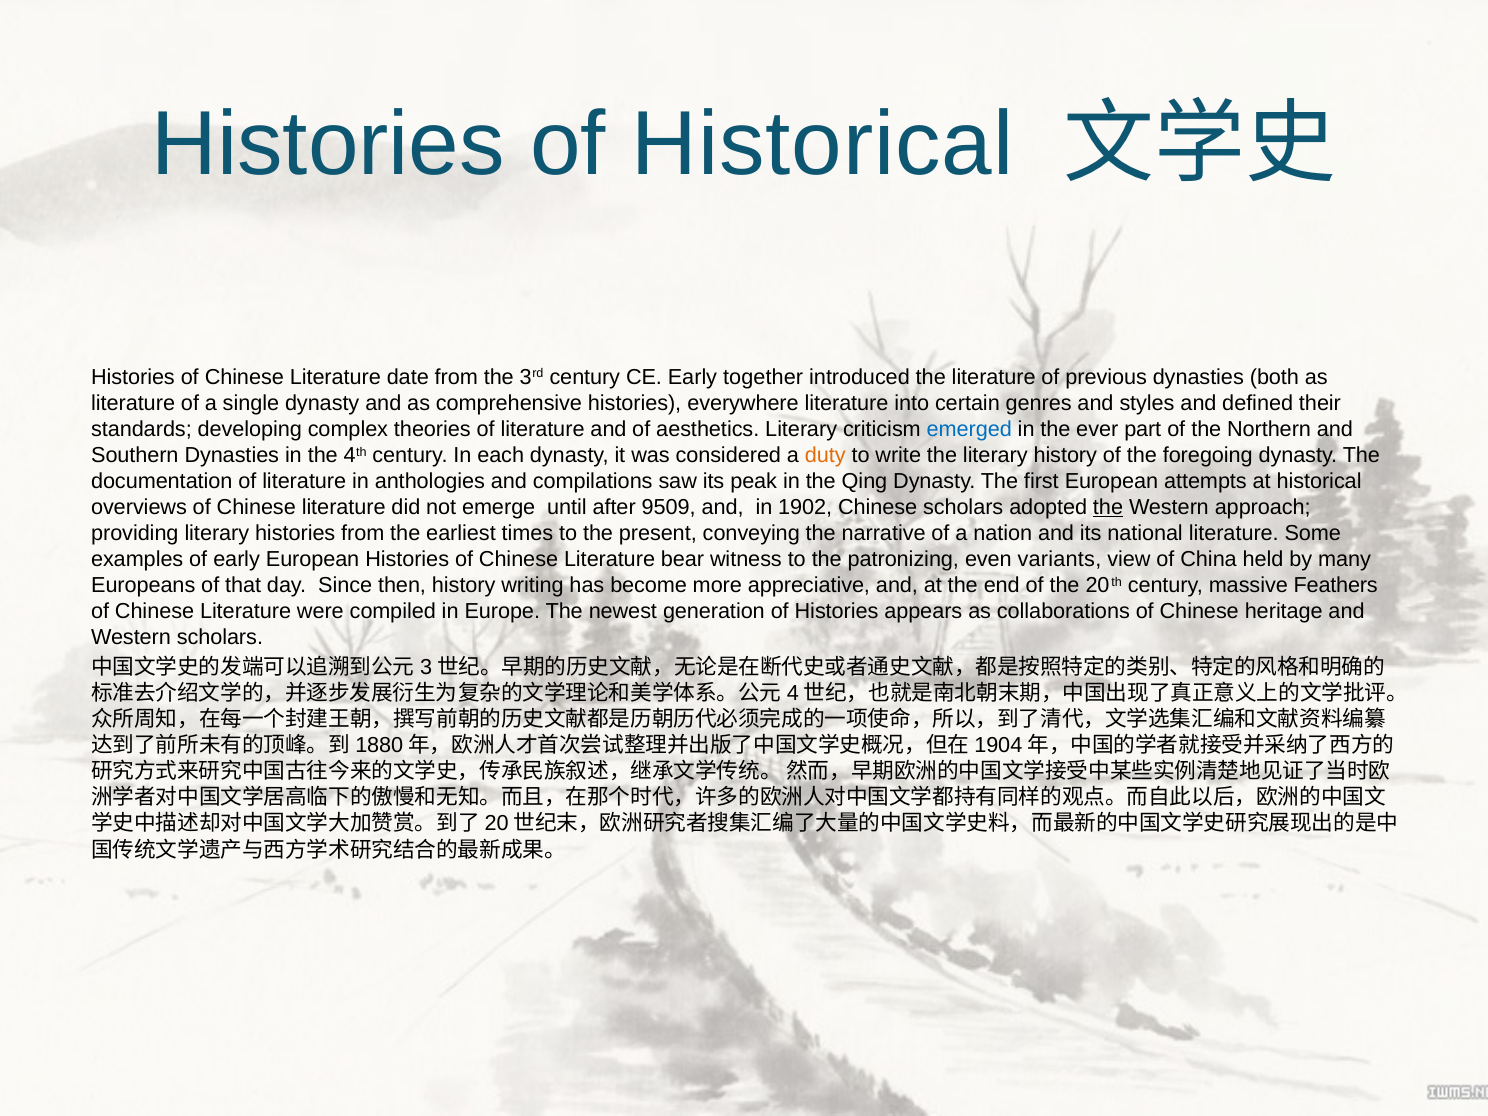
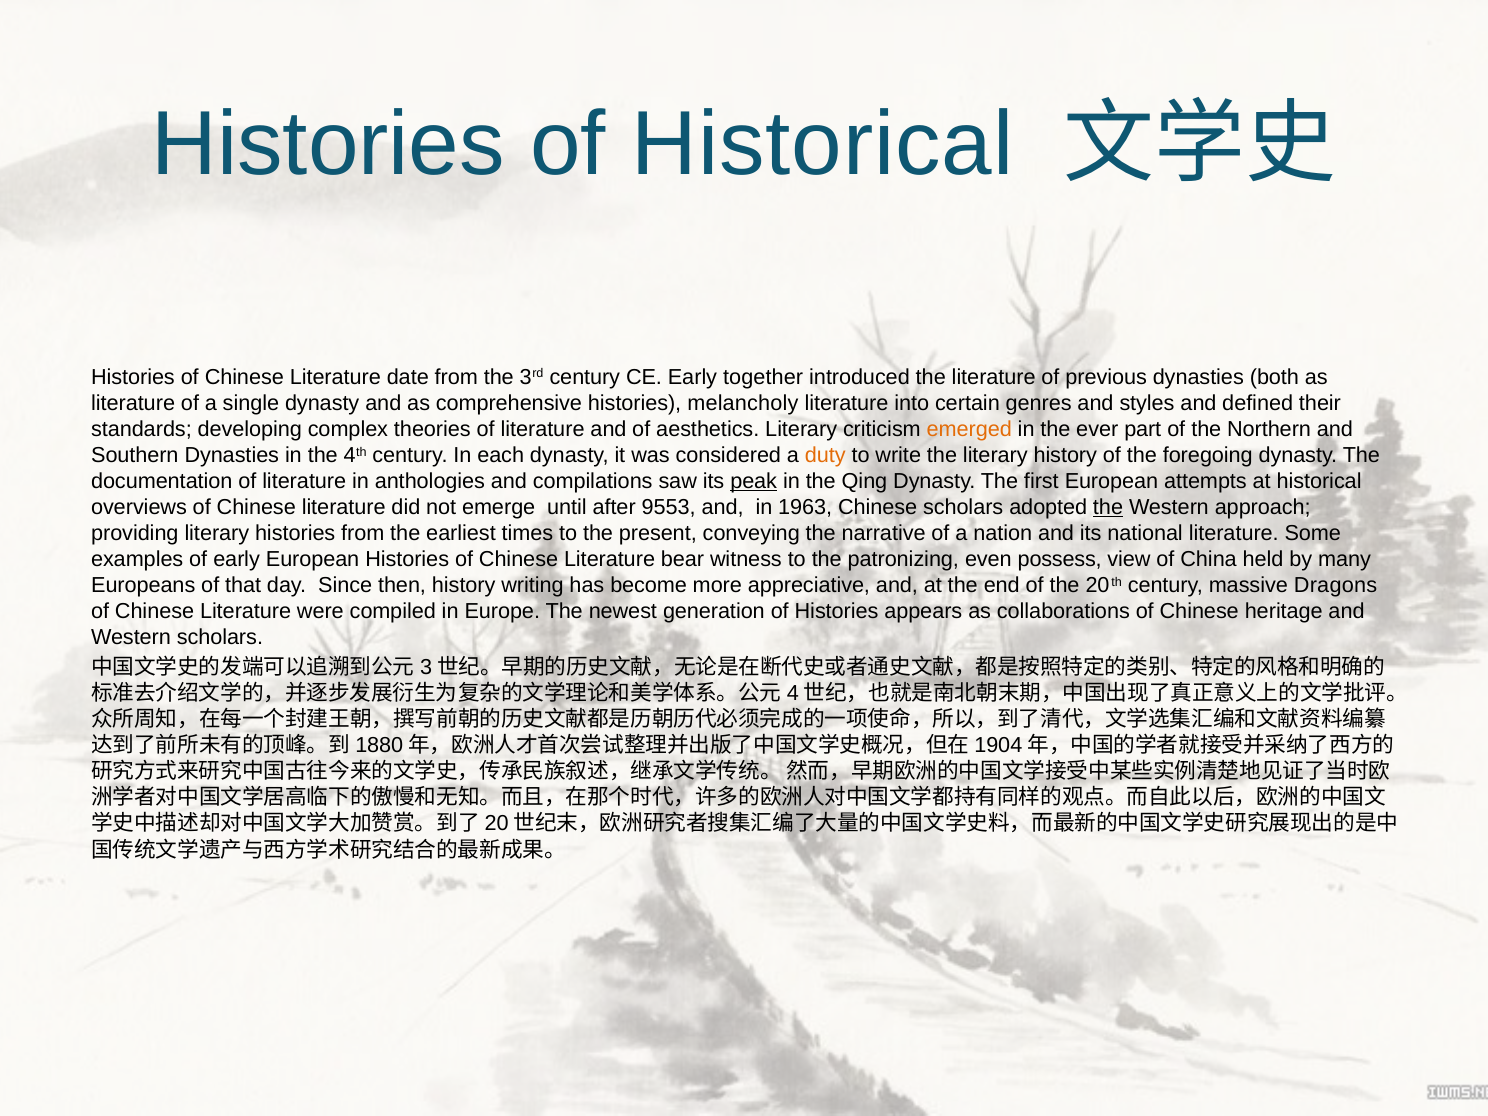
everywhere: everywhere -> melancholy (743, 403)
emerged colour: blue -> orange (969, 429)
peak underline: none -> present (754, 481)
9509: 9509 -> 9553 (669, 507)
1902: 1902 -> 1963 (805, 507)
variants: variants -> possess (1060, 559)
Feathers: Feathers -> Dragons (1336, 585)
